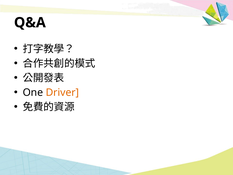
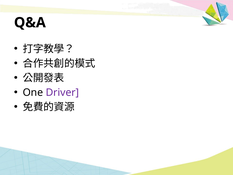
Driver colour: orange -> purple (62, 92)
